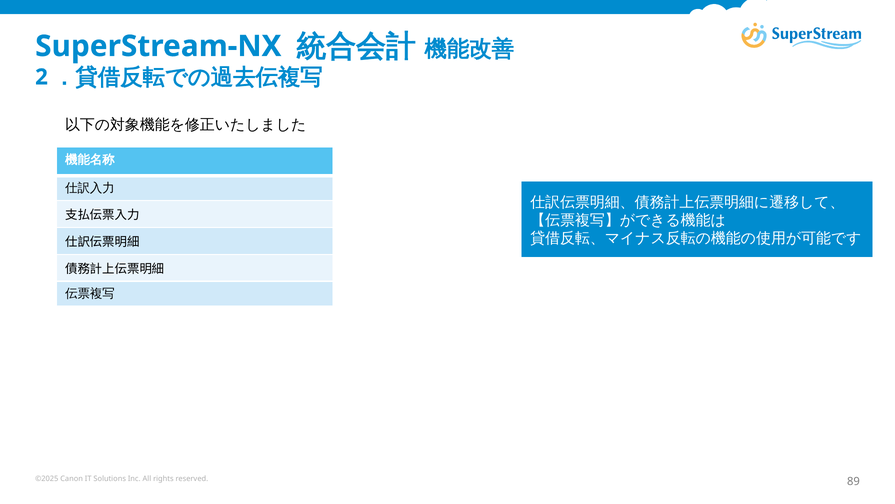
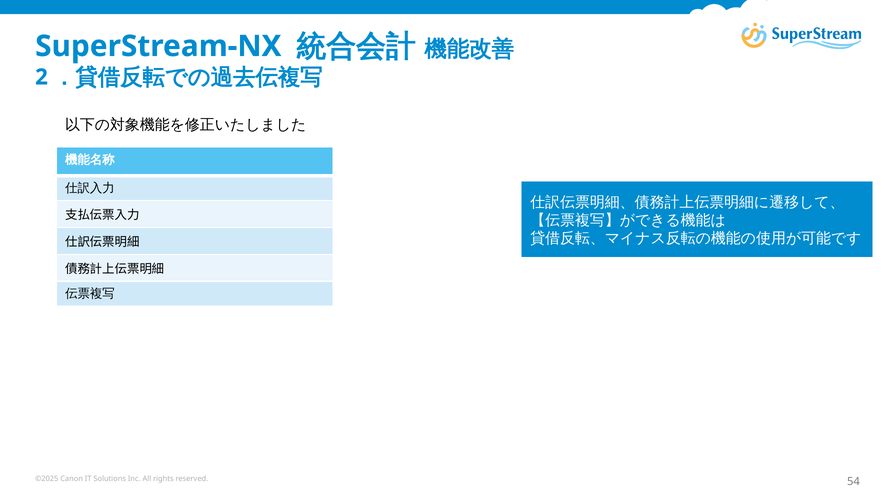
89: 89 -> 54 (853, 481)
